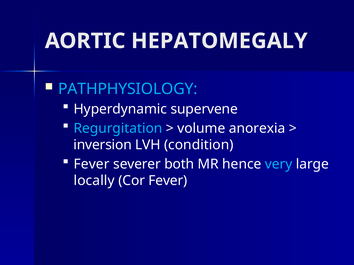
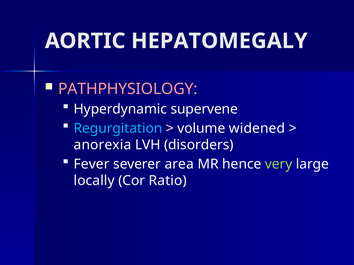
PATHPHYSIOLOGY colour: light blue -> pink (128, 89)
anorexia: anorexia -> widened (257, 129)
inversion: inversion -> anorexia (103, 145)
condition: condition -> disorders (199, 145)
both: both -> area (179, 164)
very colour: light blue -> light green (279, 164)
Cor Fever: Fever -> Ratio (168, 181)
